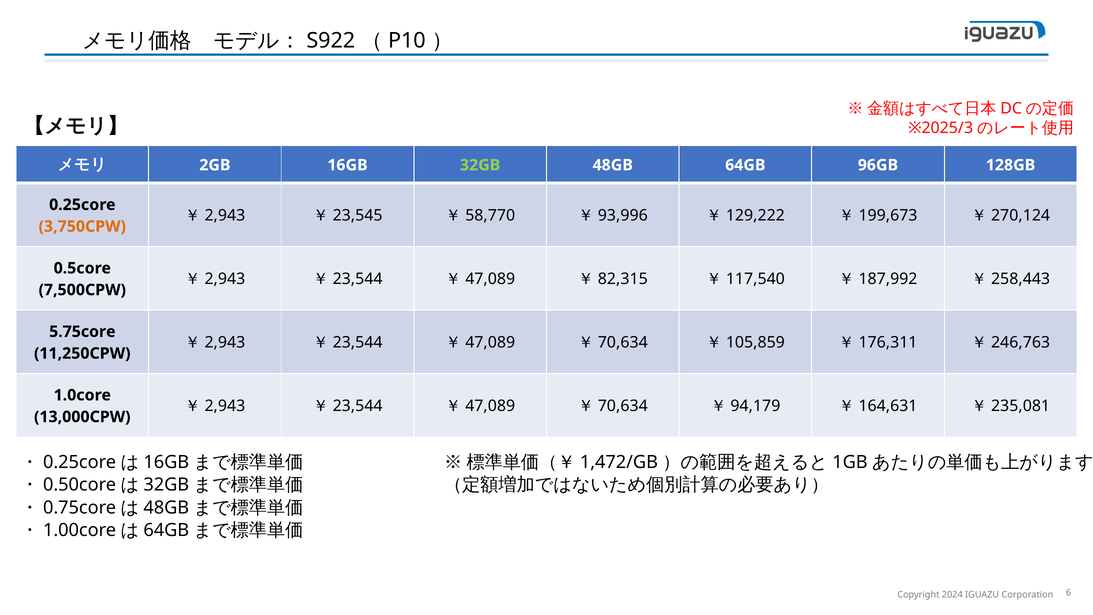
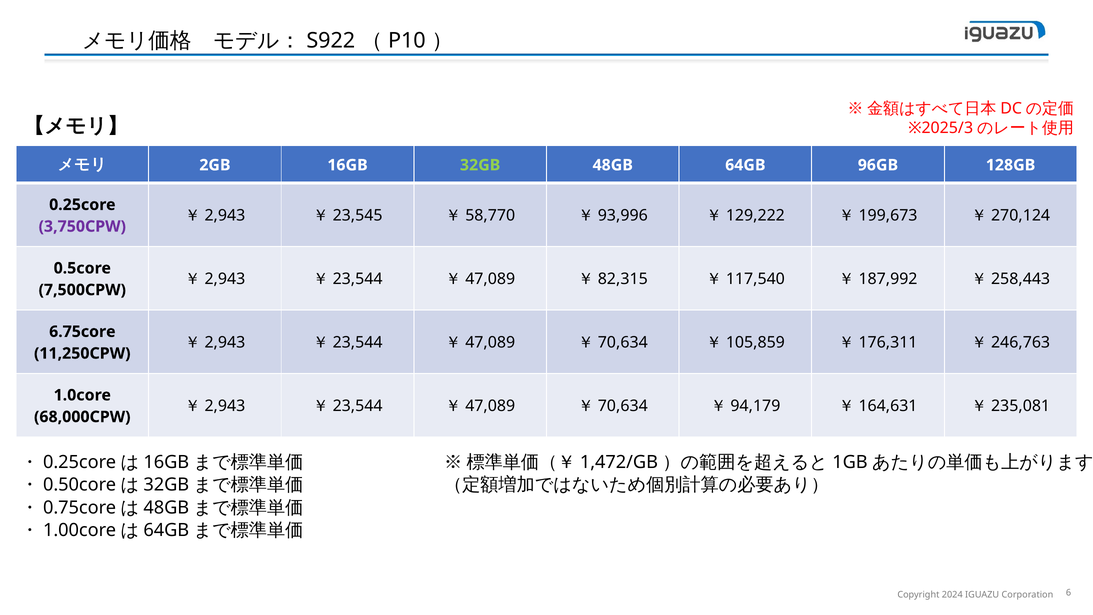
3,750CPW colour: orange -> purple (82, 226)
5.75core: 5.75core -> 6.75core (82, 332)
13,000CPW: 13,000CPW -> 68,000CPW (82, 417)
